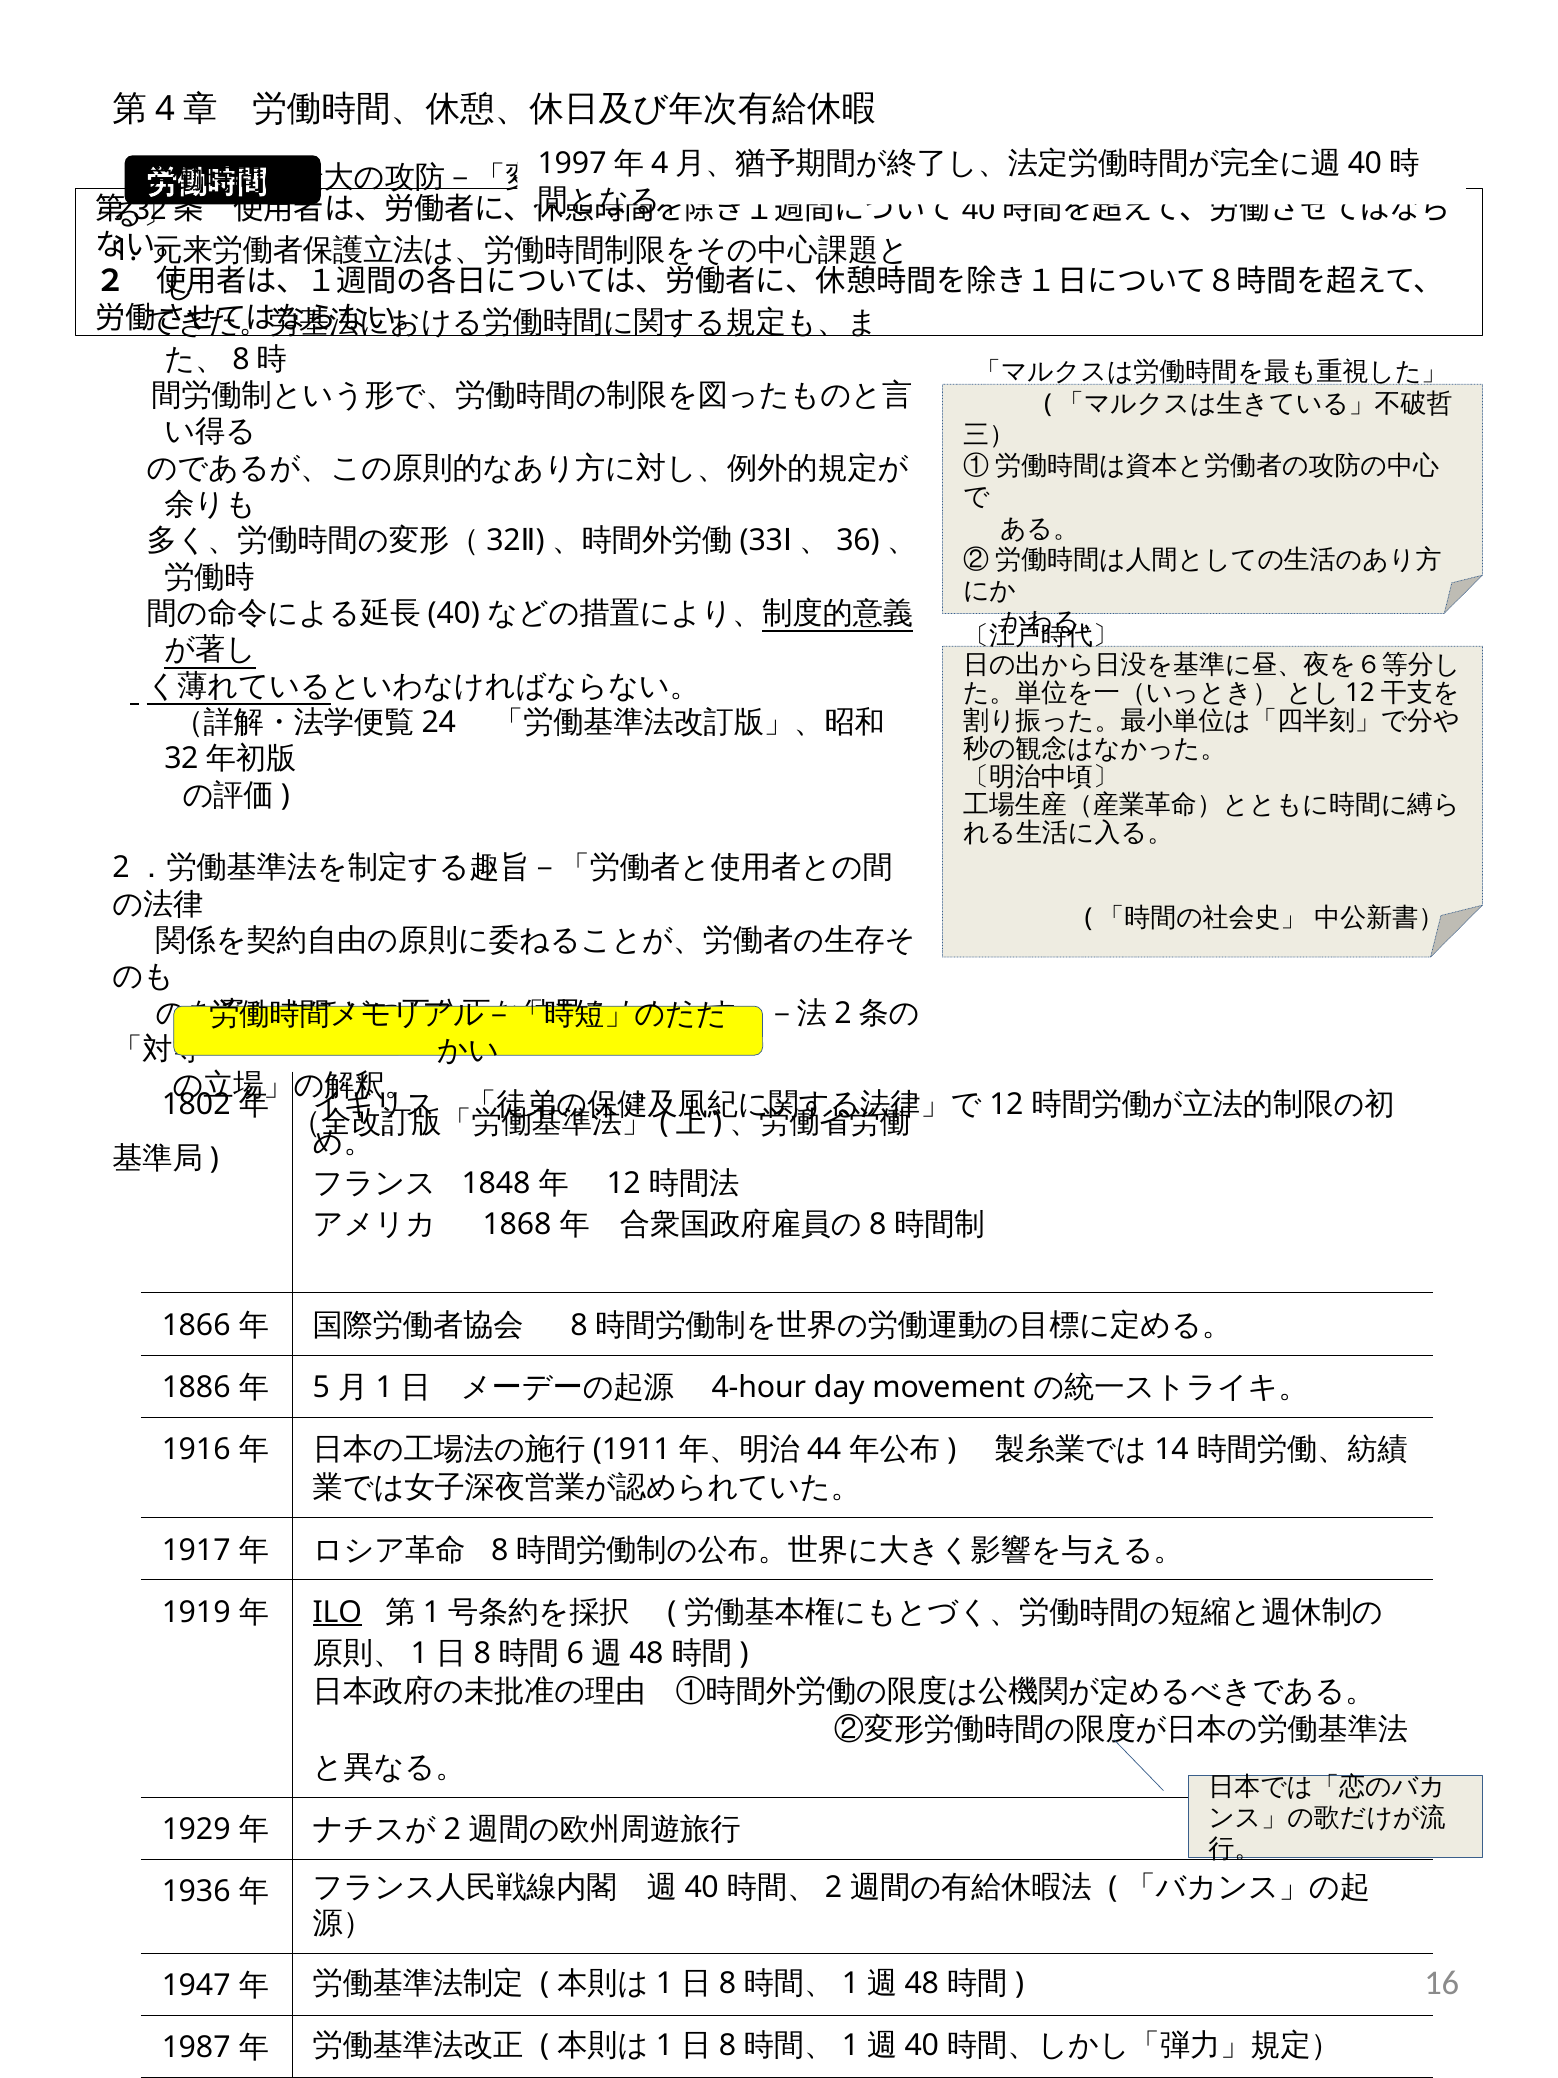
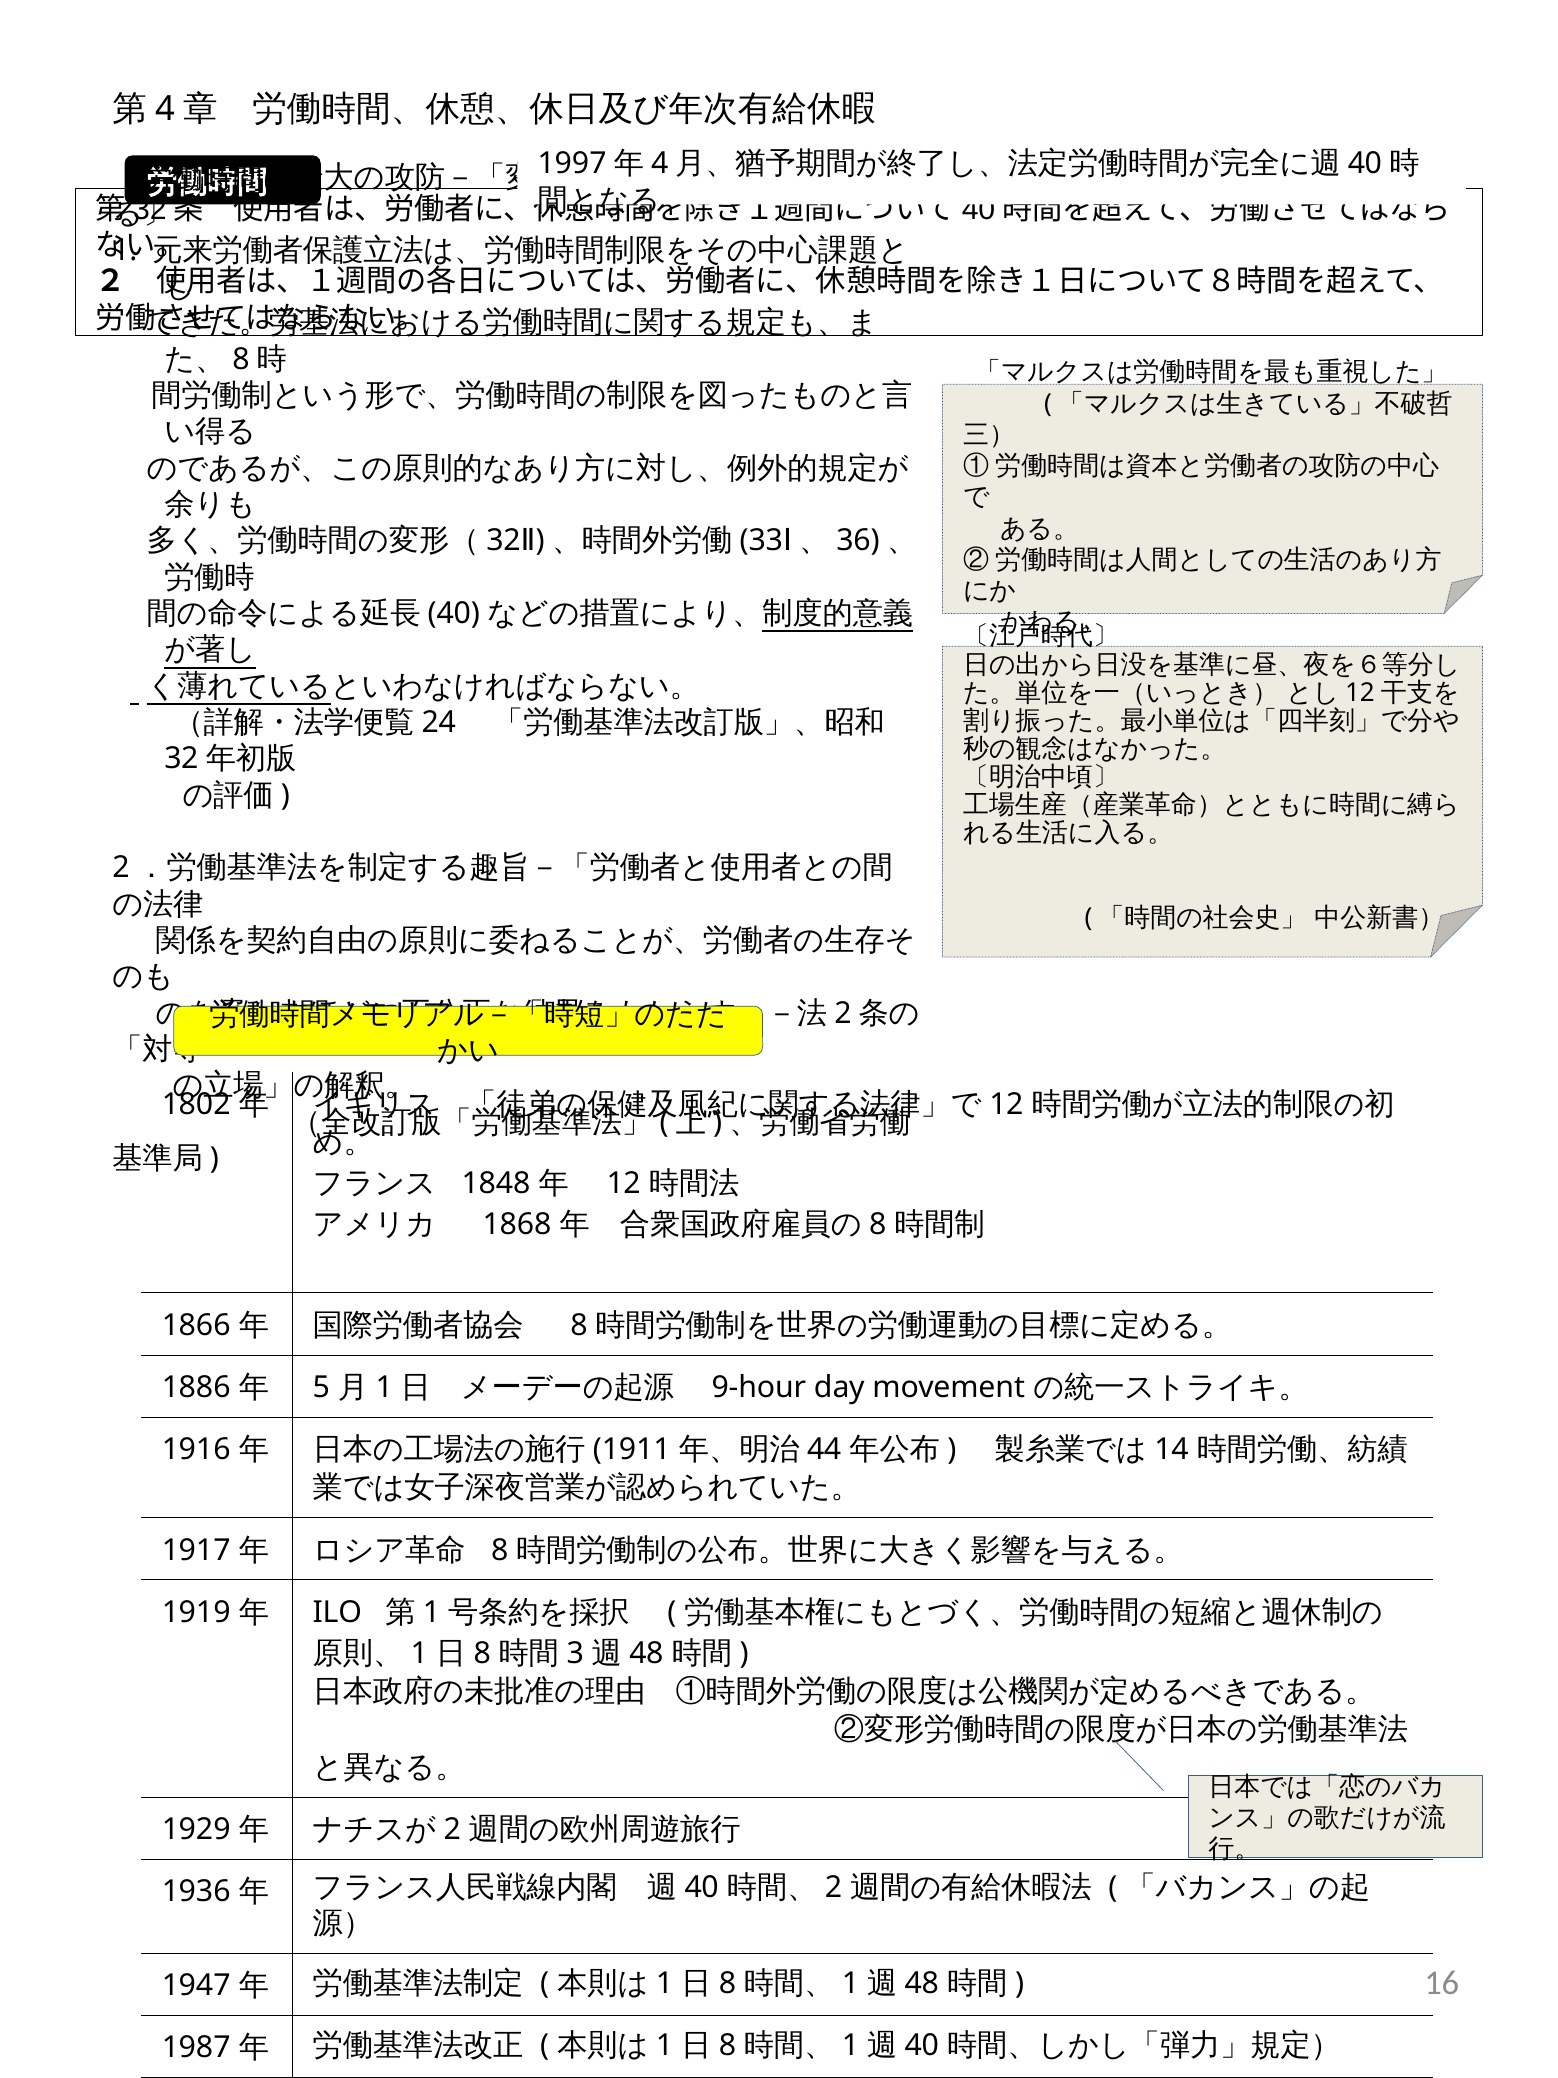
4-hour: 4-hour -> 9-hour (759, 1387)
ILO underline: present -> none (337, 1612)
6: 6 -> 3 (575, 1653)
